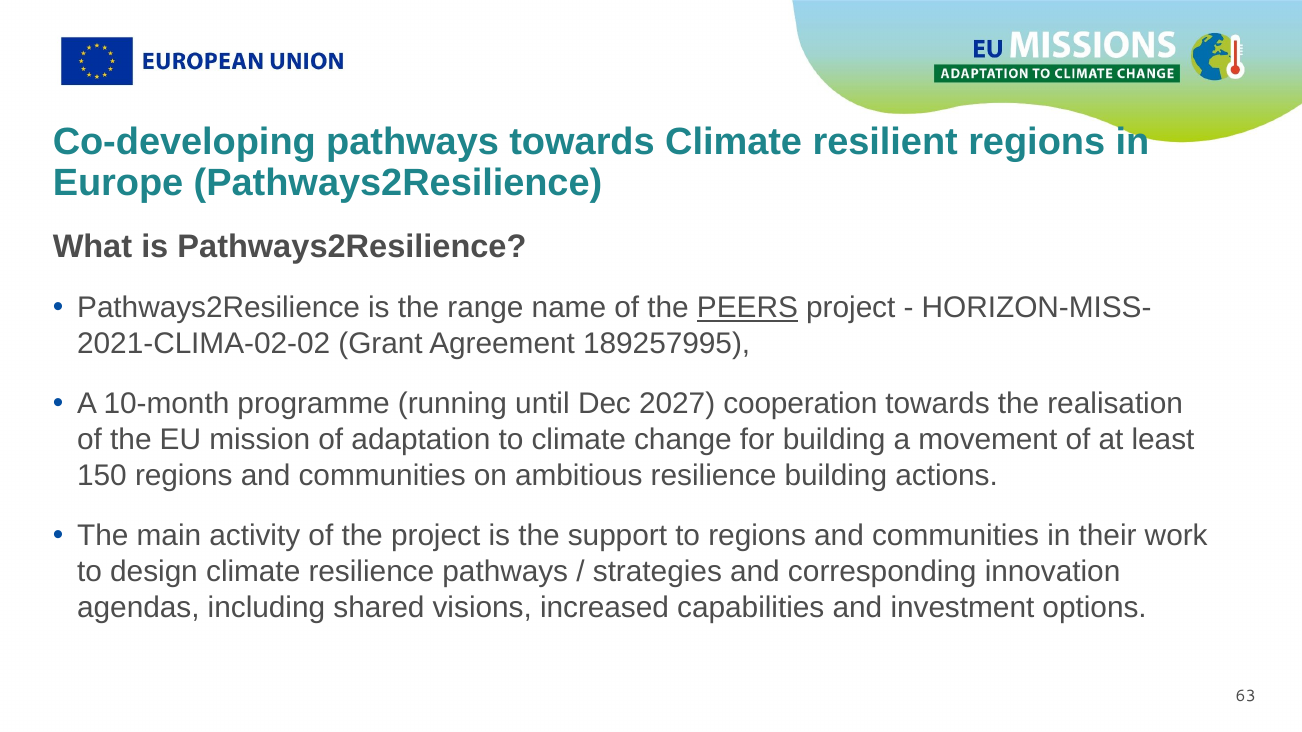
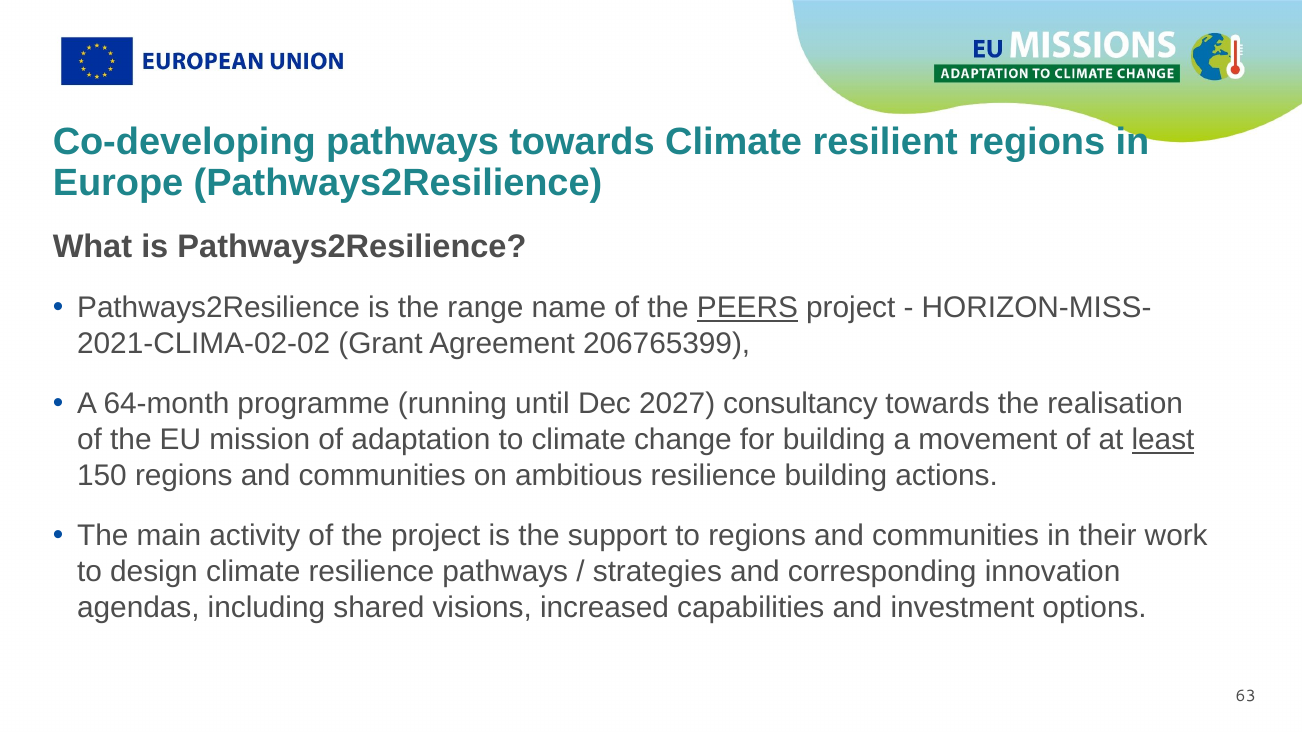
189257995: 189257995 -> 206765399 (667, 344)
10-month: 10-month -> 64-month (166, 404)
cooperation: cooperation -> consultancy (801, 404)
least underline: none -> present (1163, 440)
